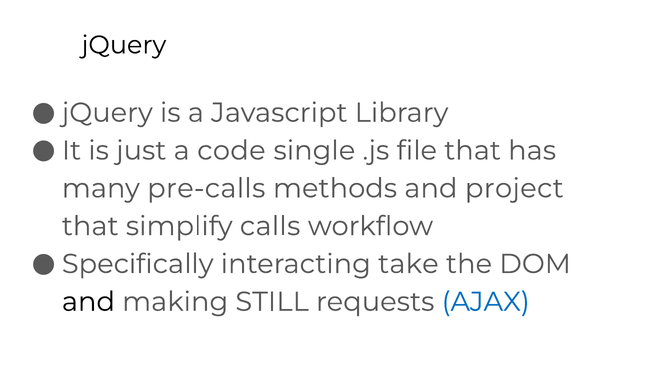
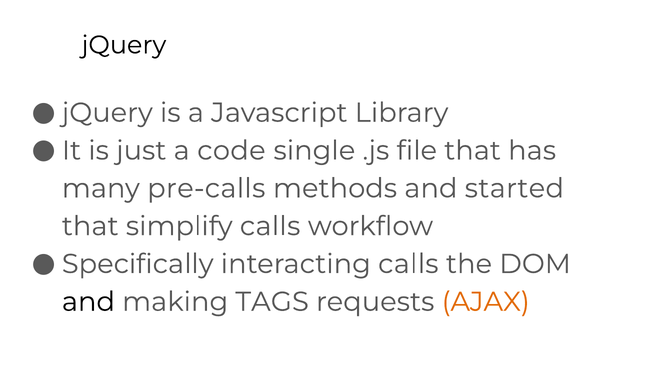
project: project -> started (514, 188)
interacting take: take -> calls (408, 264)
STILL: STILL -> TAGS (272, 301)
AJAX colour: blue -> orange (486, 301)
